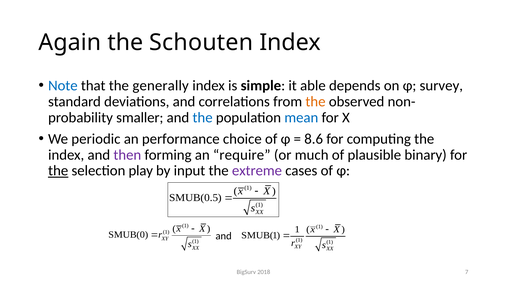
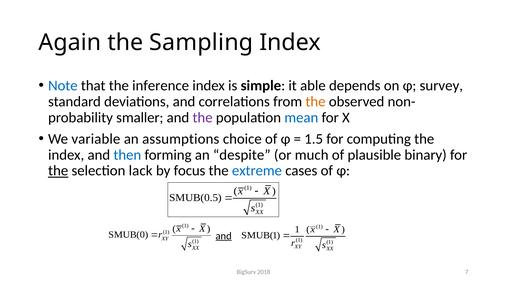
Schouten: Schouten -> Sampling (201, 43)
generally: generally -> inference (161, 86)
the colour: blue -> purple (203, 118)
periodic: periodic -> variable (96, 139)
performance: performance -> assumptions (181, 139)
8.6: 8.6 -> 1.5 (314, 139)
then colour: purple -> blue (127, 155)
require: require -> despite (242, 155)
play: play -> lack (141, 171)
input: input -> focus (190, 171)
extreme colour: purple -> blue (257, 171)
and underline: none -> present (224, 236)
